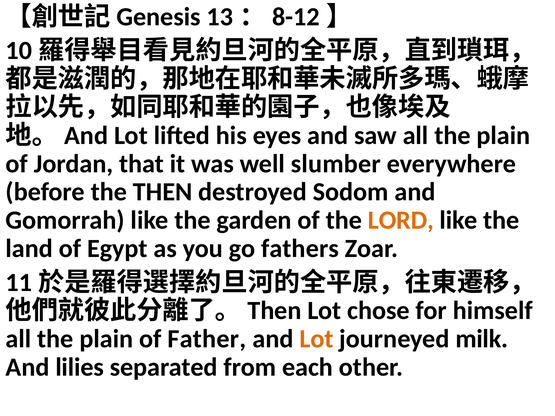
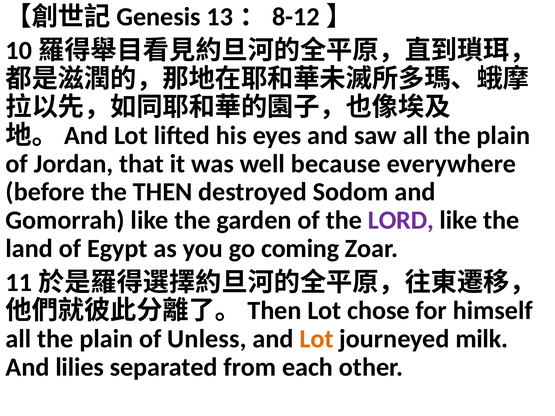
slumber: slumber -> because (336, 164)
LORD colour: orange -> purple (401, 220)
fathers: fathers -> coming (300, 249)
Father: Father -> Unless (207, 339)
